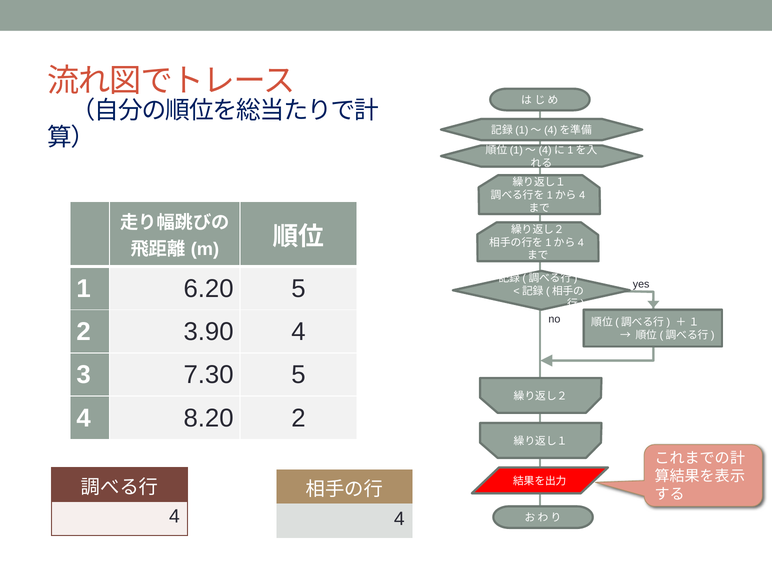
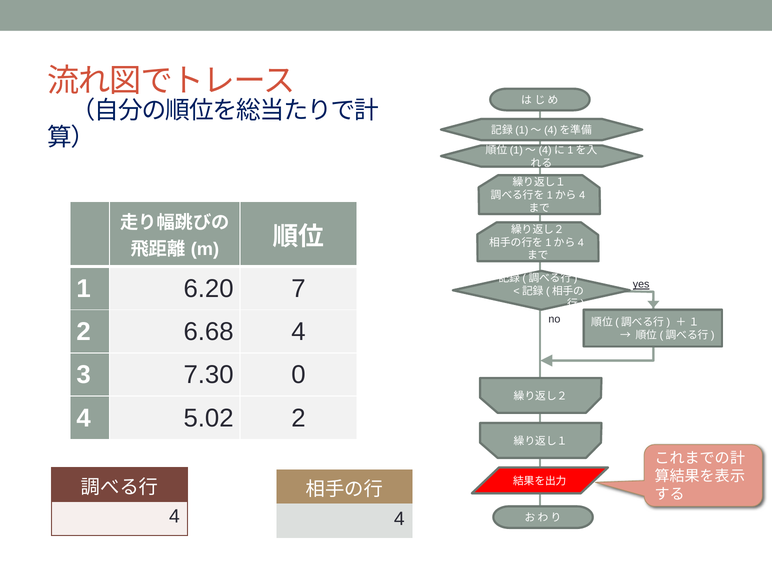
6.20 5: 5 -> 7 (298, 289)
yes underline: none -> present (641, 284)
3.90: 3.90 -> 6.68 (209, 332)
7.30 5: 5 -> 0 (298, 375)
8.20: 8.20 -> 5.02 (209, 418)
